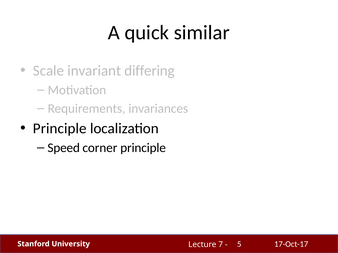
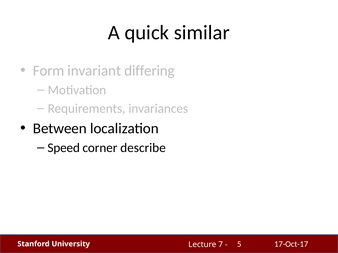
Scale: Scale -> Form (49, 71)
Principle: Principle -> Between (60, 129)
corner principle: principle -> describe (143, 148)
